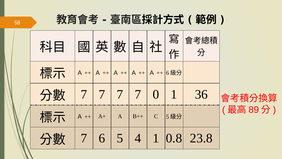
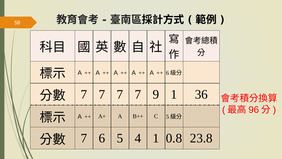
0: 0 -> 9 (156, 94)
89: 89 -> 96 (254, 110)
